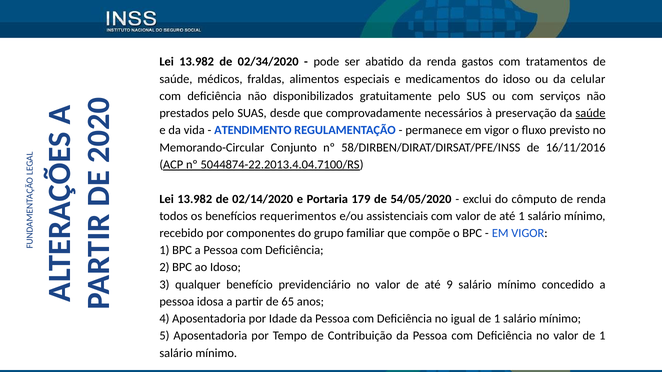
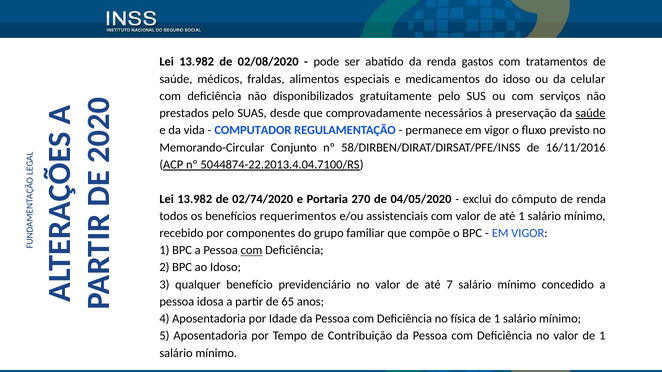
02/34/2020: 02/34/2020 -> 02/08/2020 (268, 62)
ATENDIMENTO: ATENDIMENTO -> COMPUTADOR (253, 130)
02/14/2020: 02/14/2020 -> 02/74/2020 (263, 199)
179: 179 -> 270 (361, 199)
54/05/2020: 54/05/2020 -> 04/05/2020 (421, 199)
com underline: none -> present (252, 251)
9: 9 -> 7 (450, 285)
igual: igual -> física (463, 319)
